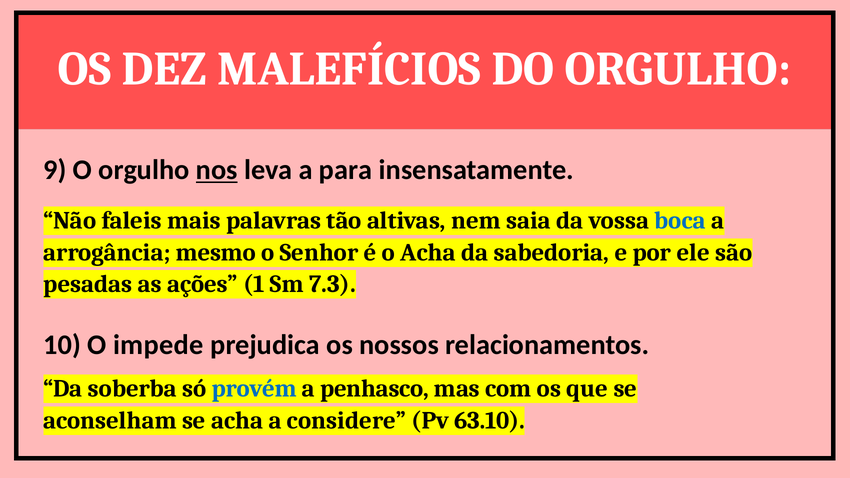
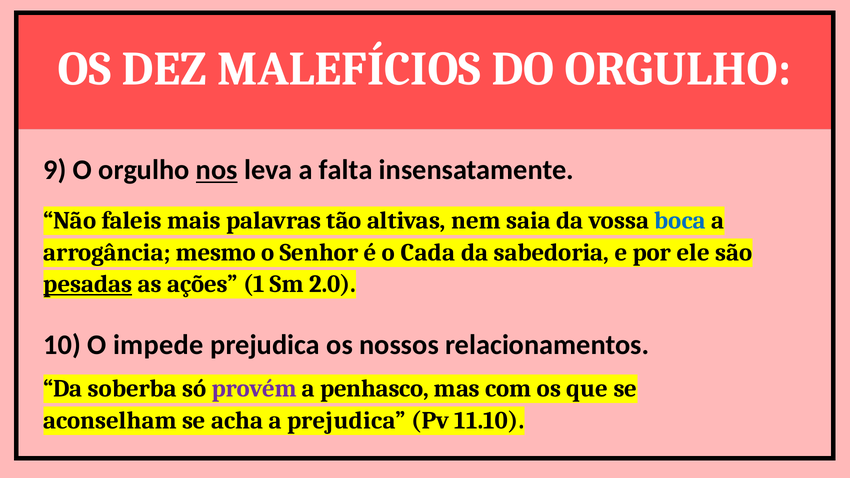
para: para -> falta (346, 170)
o Acha: Acha -> Cada (428, 252)
pesadas underline: none -> present (88, 284)
7.3: 7.3 -> 2.0 (333, 284)
provém colour: blue -> purple (254, 389)
a considere: considere -> prejudica (346, 420)
63.10: 63.10 -> 11.10 (489, 420)
